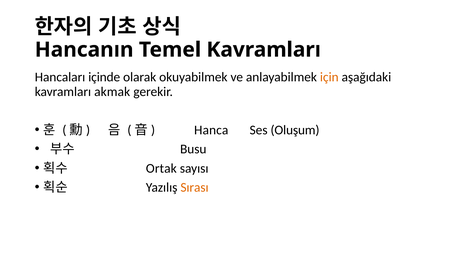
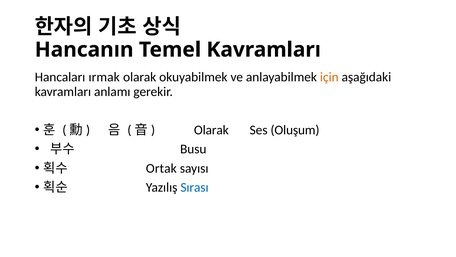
içinde: içinde -> ırmak (104, 77)
akmak: akmak -> anlamı (112, 91)
Hanca: Hanca -> Olarak (211, 130)
Sırası colour: orange -> blue (195, 187)
